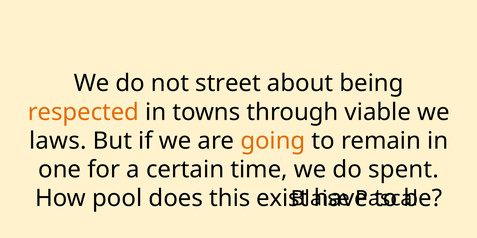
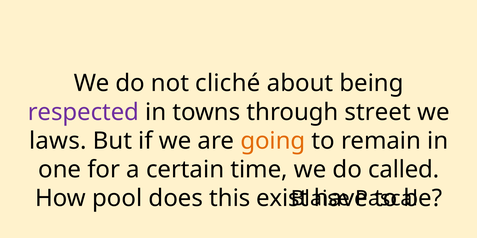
street: street -> cliché (228, 83)
respected colour: orange -> purple (83, 112)
viable: viable -> street (378, 112)
spent: spent -> called (404, 170)
